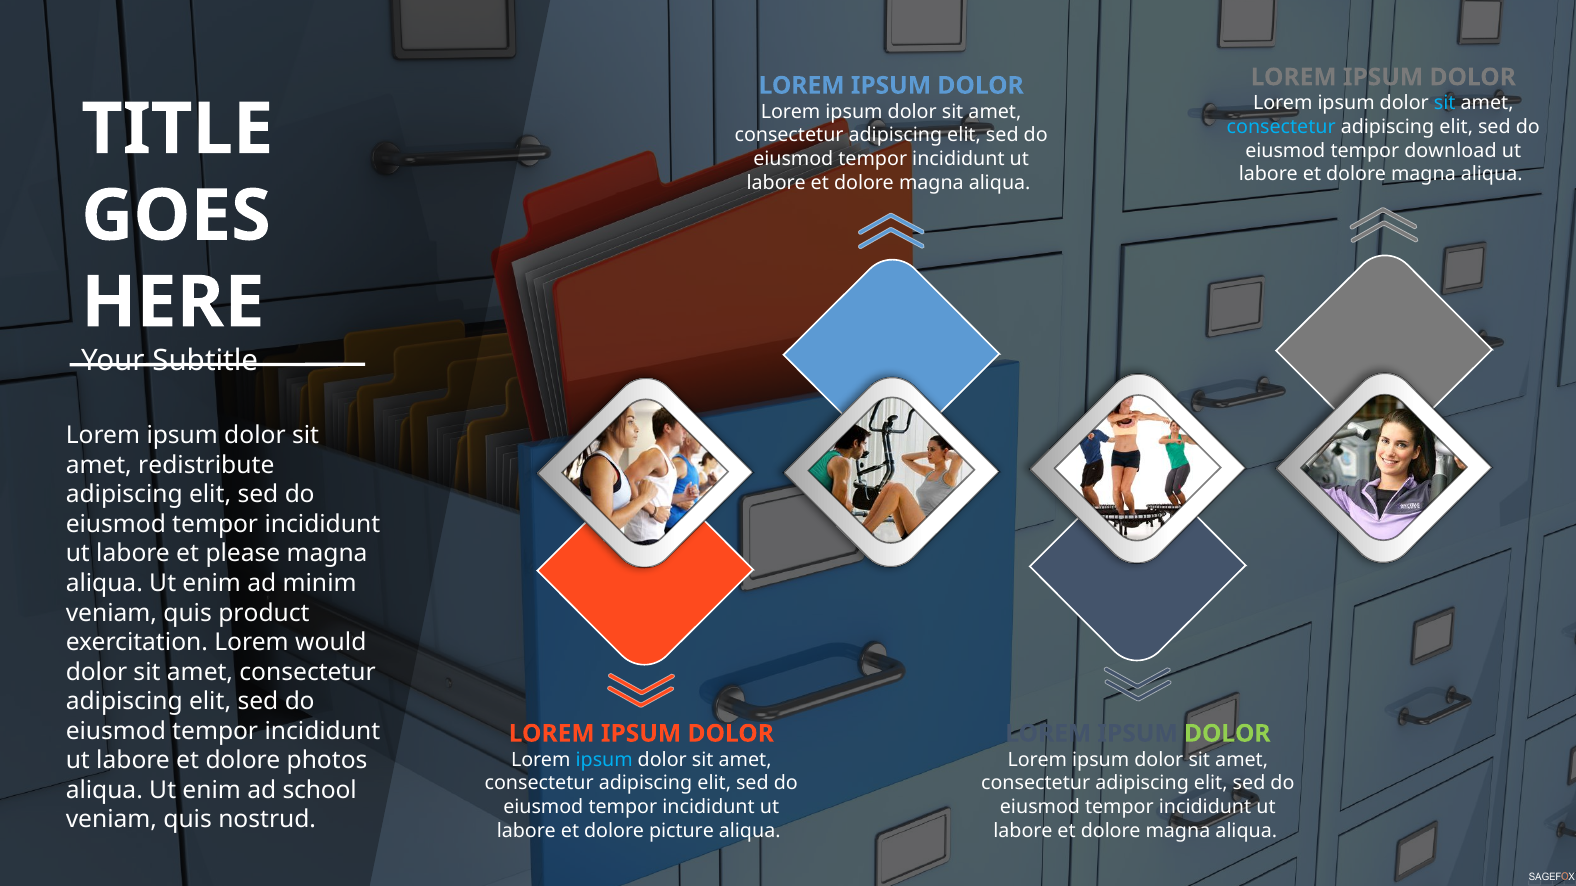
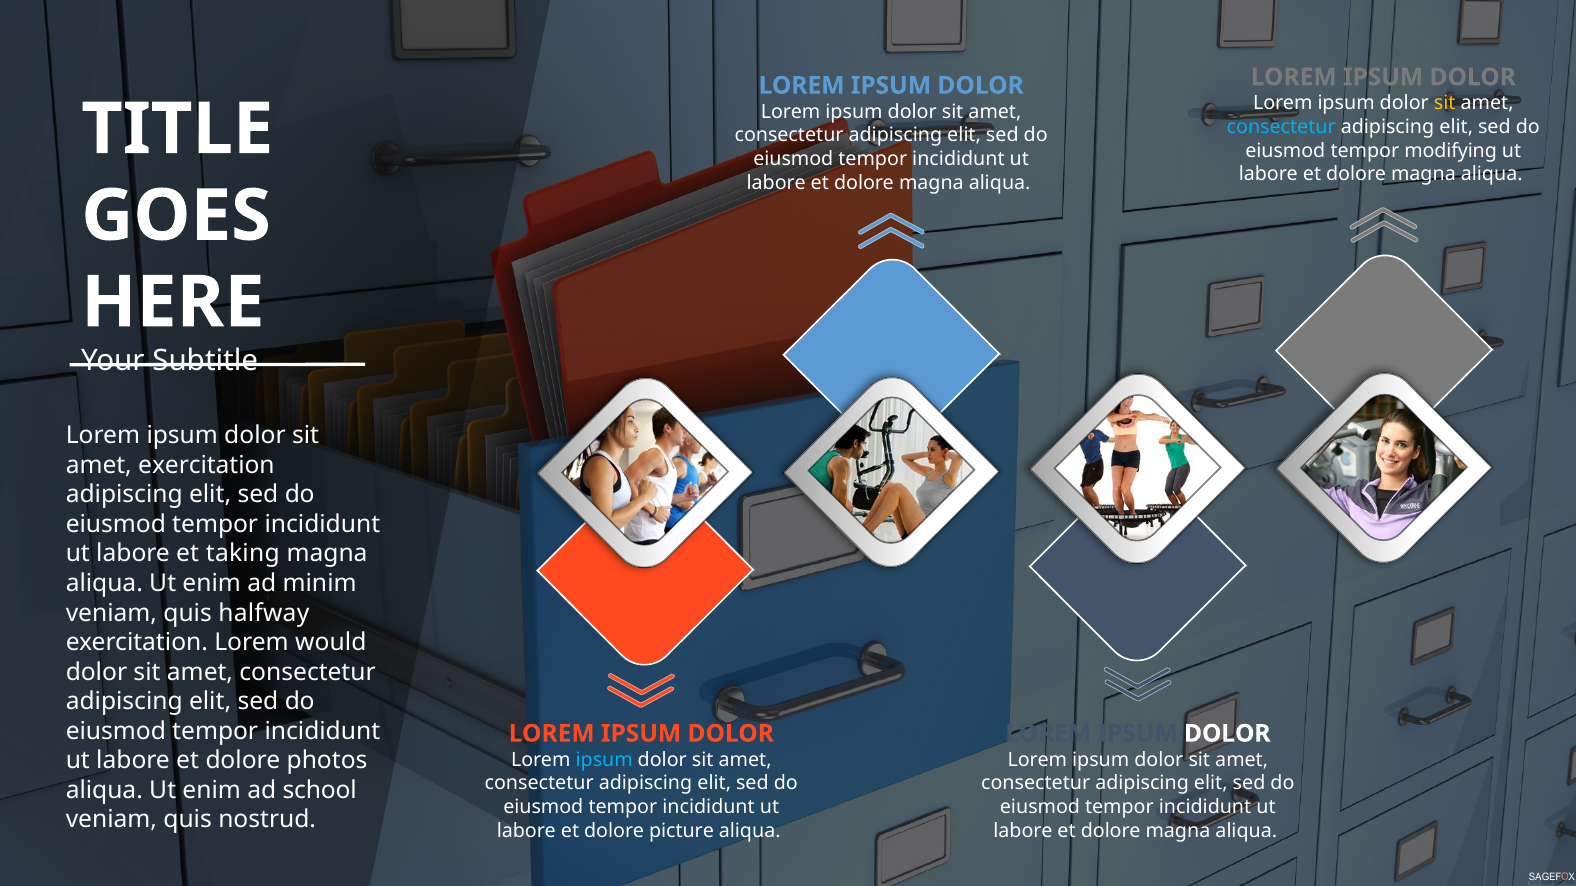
sit colour: light blue -> yellow (1445, 103)
download: download -> modifying (1451, 151)
amet redistribute: redistribute -> exercitation (206, 466)
please: please -> taking (243, 554)
product: product -> halfway (264, 613)
DOLOR colour: light green -> white (1227, 734)
